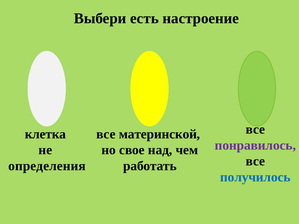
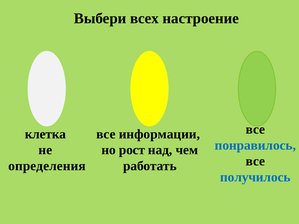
есть: есть -> всех (144, 18)
материнской: материнской -> информации (159, 134)
понравилось colour: purple -> blue (255, 145)
свое: свое -> рост (132, 150)
